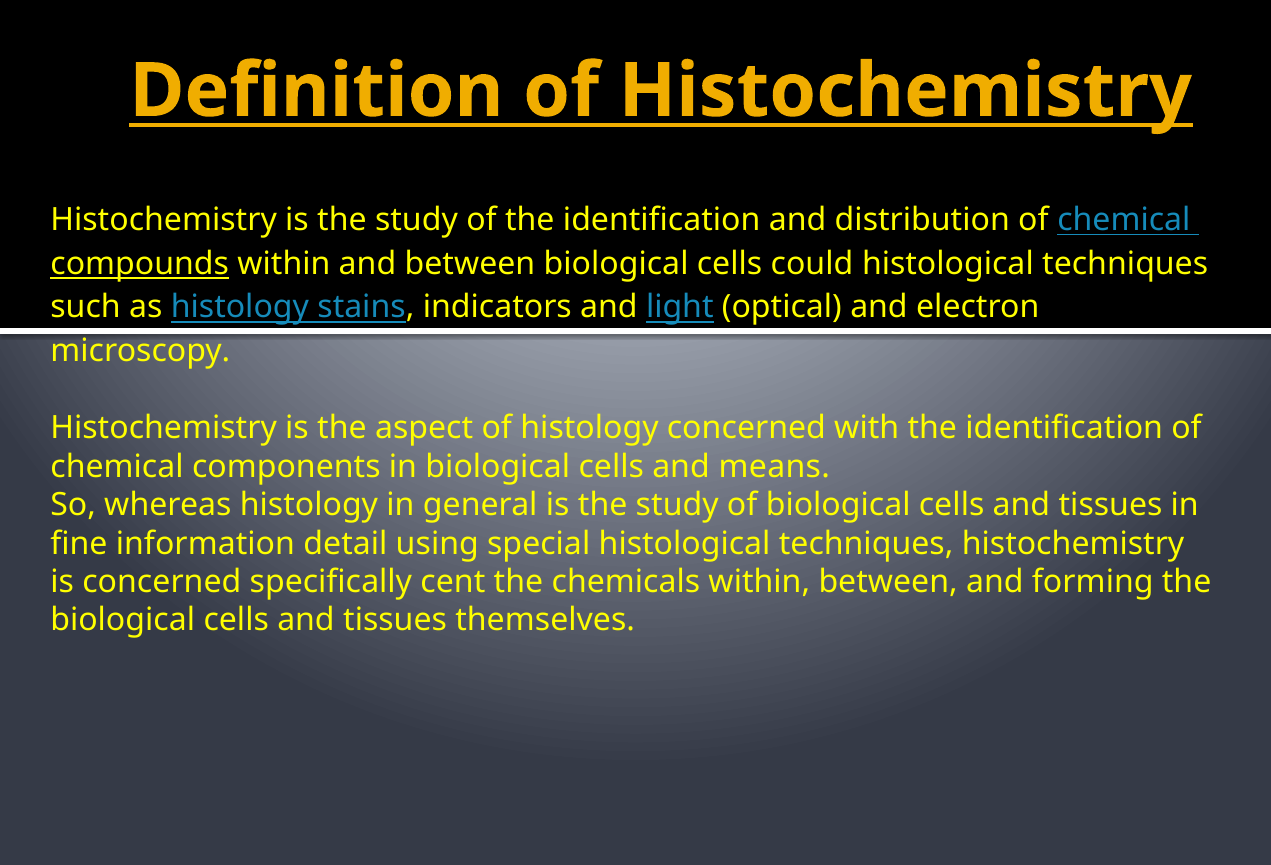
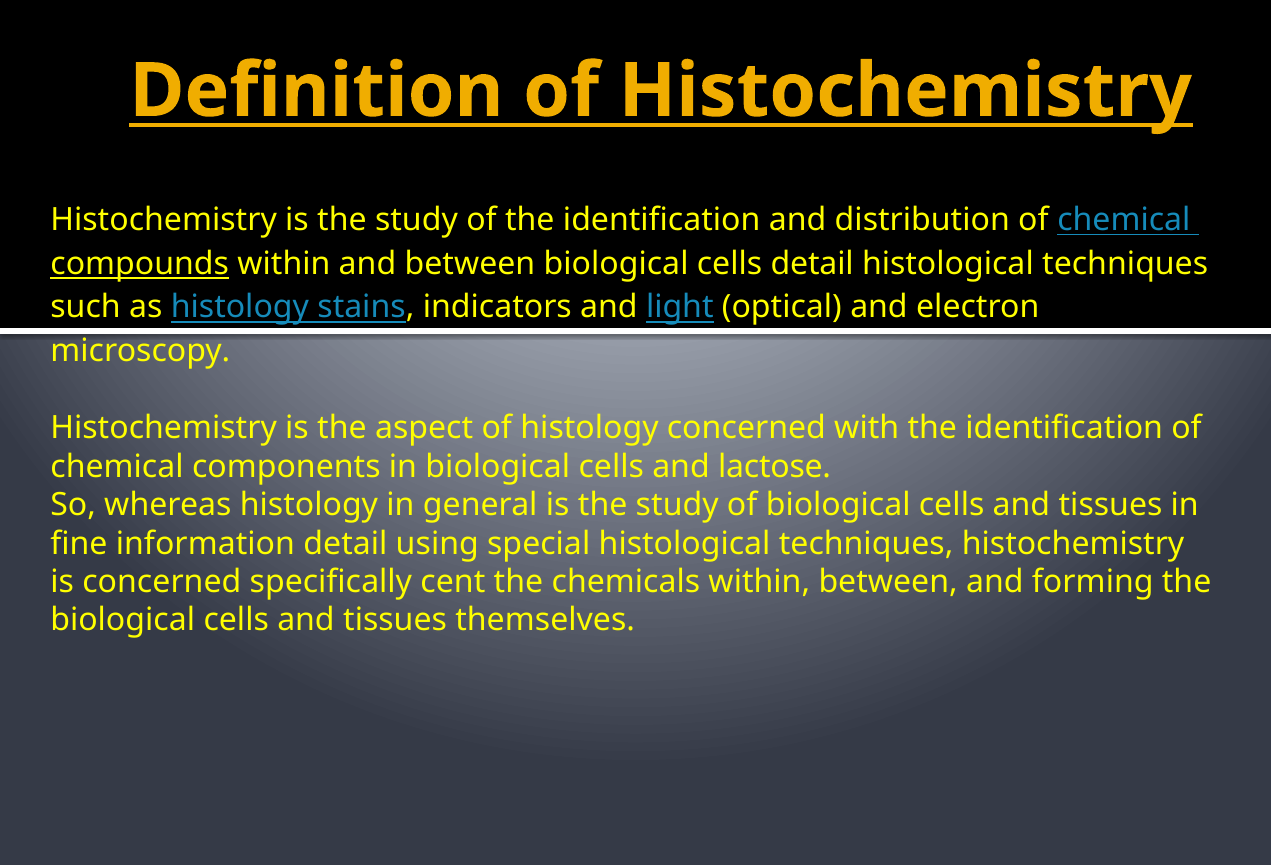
cells could: could -> detail (812, 263)
means: means -> lactose (775, 466)
